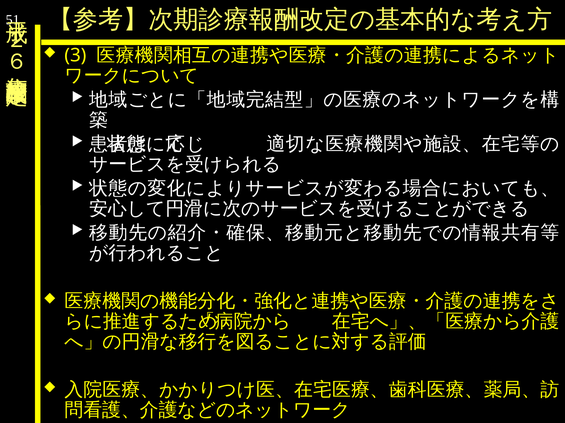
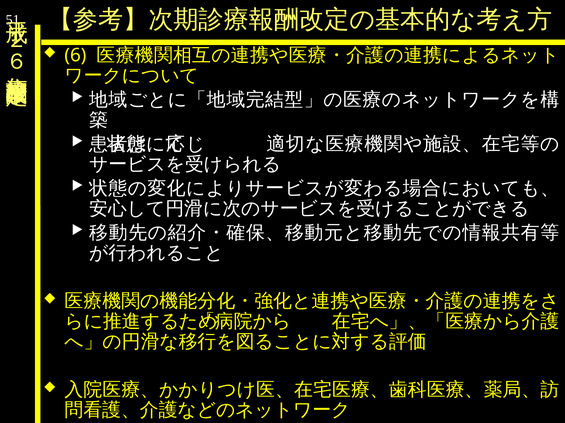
3: 3 -> 6 (76, 55)
